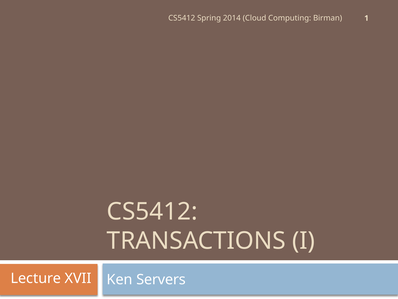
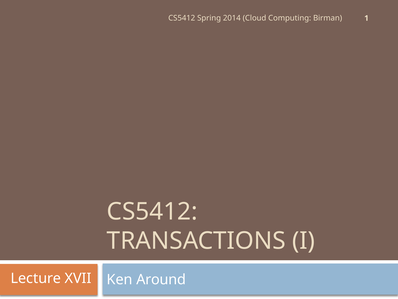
Servers: Servers -> Around (161, 279)
